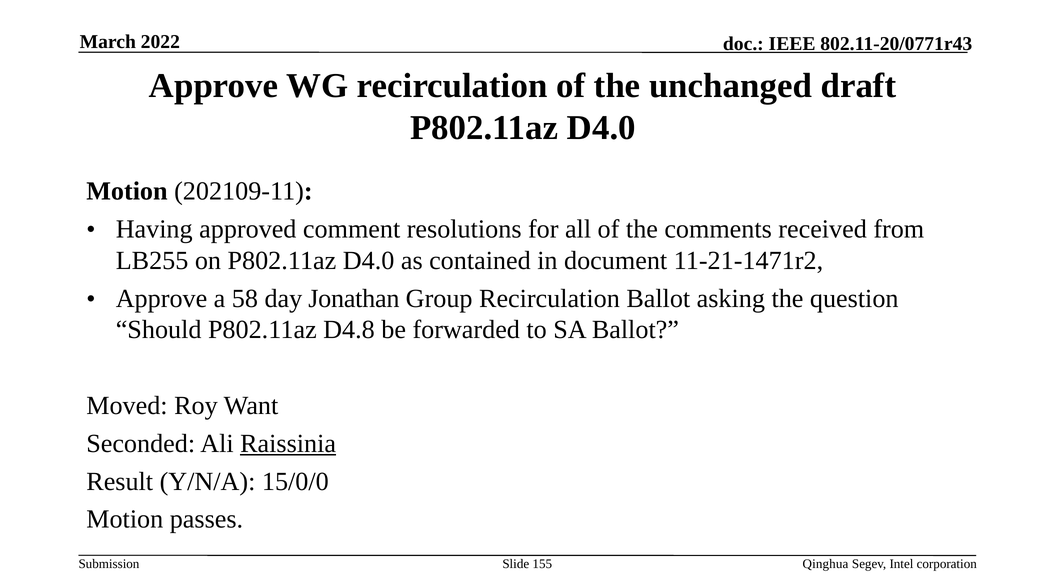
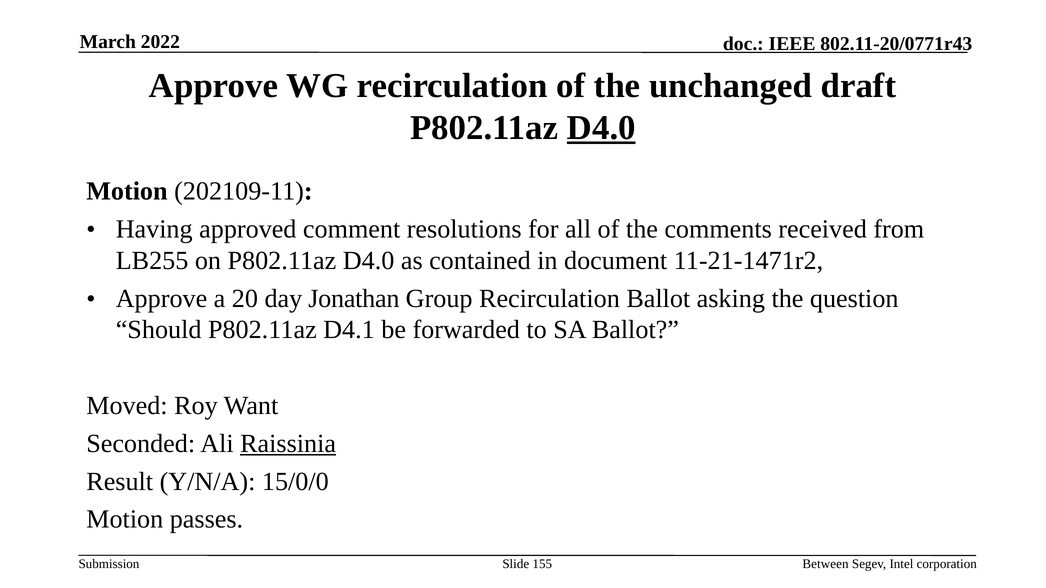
D4.0 underline: none -> present (601, 128)
58: 58 -> 20 (245, 299)
D4.8: D4.8 -> D4.1 (349, 330)
Qinghua: Qinghua -> Between (825, 564)
